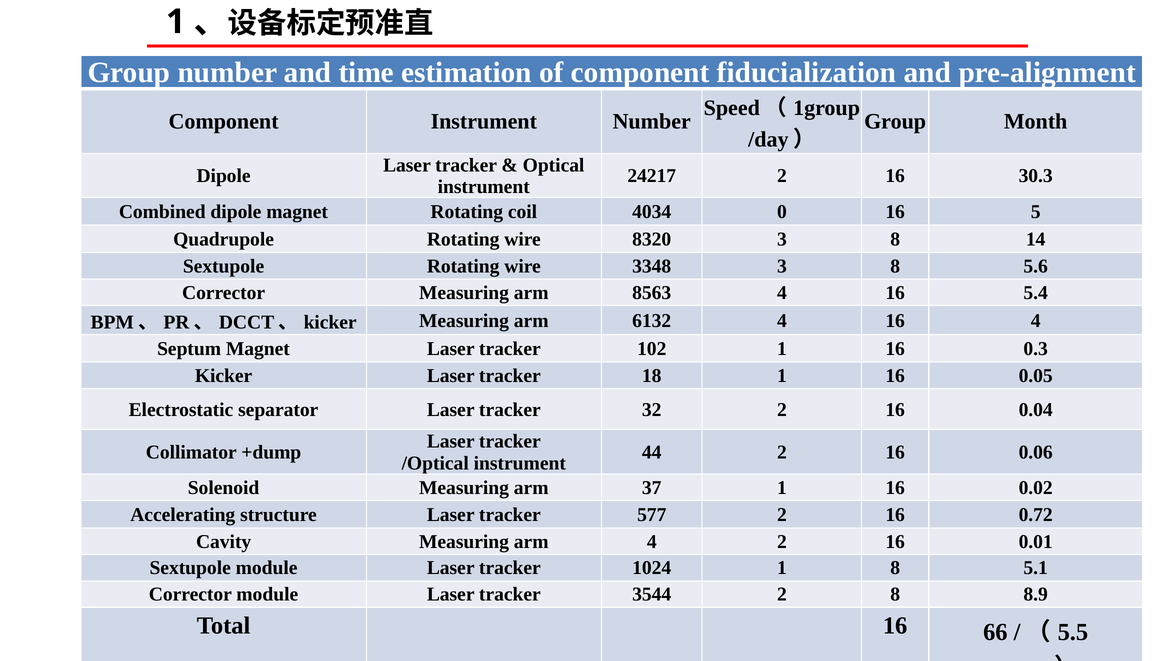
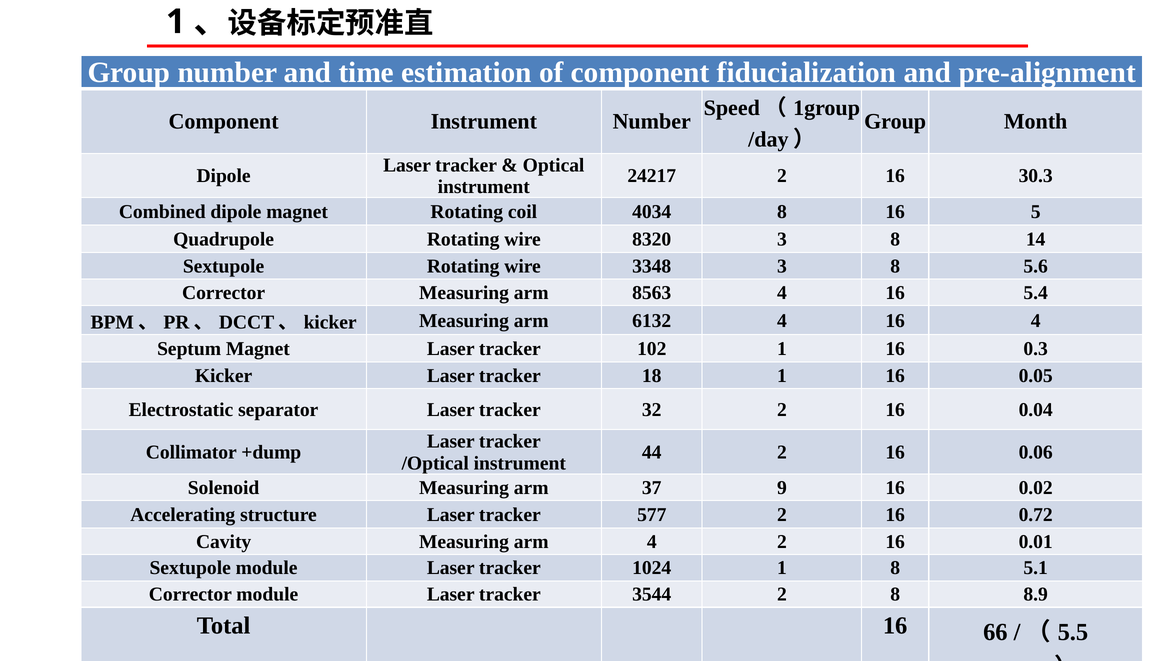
4034 0: 0 -> 8 (782, 212)
37 1: 1 -> 9 (782, 488)
